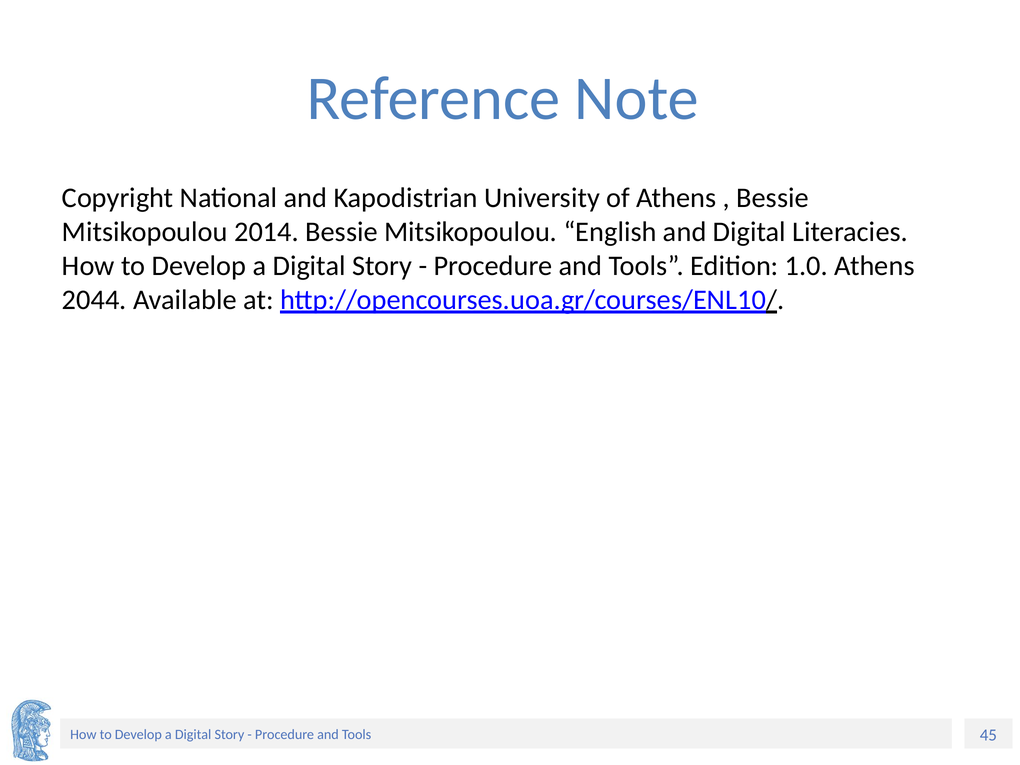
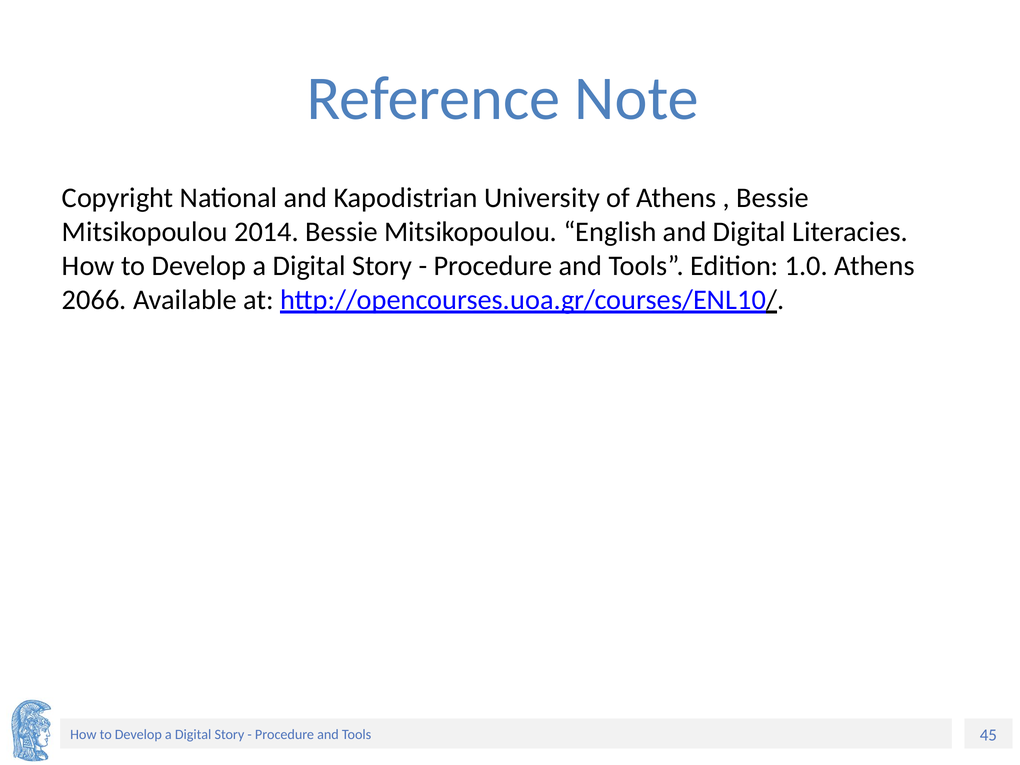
2044: 2044 -> 2066 (94, 300)
